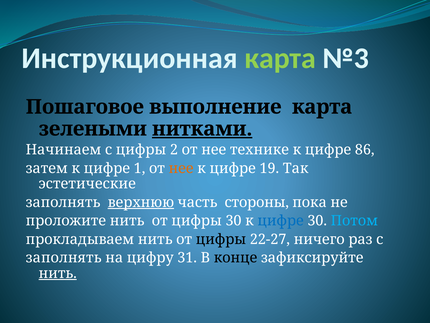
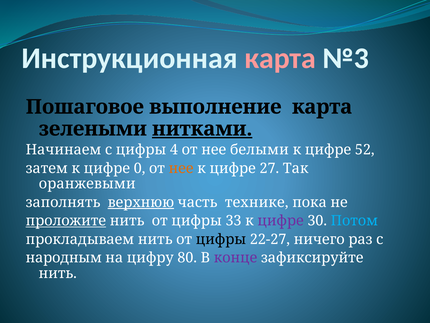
карта colour: light green -> pink (280, 58)
2: 2 -> 4 (174, 150)
технике: технике -> белыми (259, 150)
86: 86 -> 52 (365, 150)
1: 1 -> 0 (140, 168)
19: 19 -> 27 (269, 168)
эстетические: эстетические -> оранжевыми (87, 184)
стороны: стороны -> технике (257, 202)
проложите underline: none -> present (66, 221)
цифры 30: 30 -> 33 (234, 221)
цифре colour: blue -> purple (281, 221)
заполнять: заполнять -> народным (64, 258)
31: 31 -> 80 (187, 258)
конце colour: black -> purple (236, 258)
нить underline: present -> none (58, 273)
